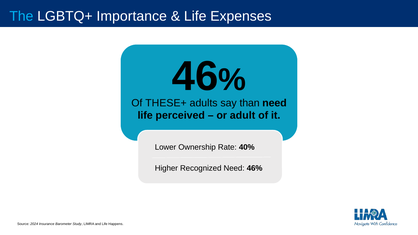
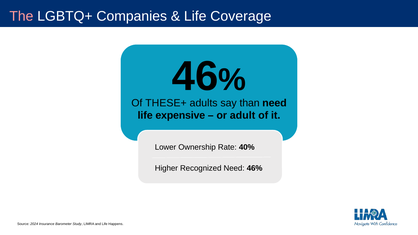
The colour: light blue -> pink (21, 16)
Importance: Importance -> Companies (132, 16)
Expenses: Expenses -> Coverage (241, 16)
perceived: perceived -> expensive (180, 116)
